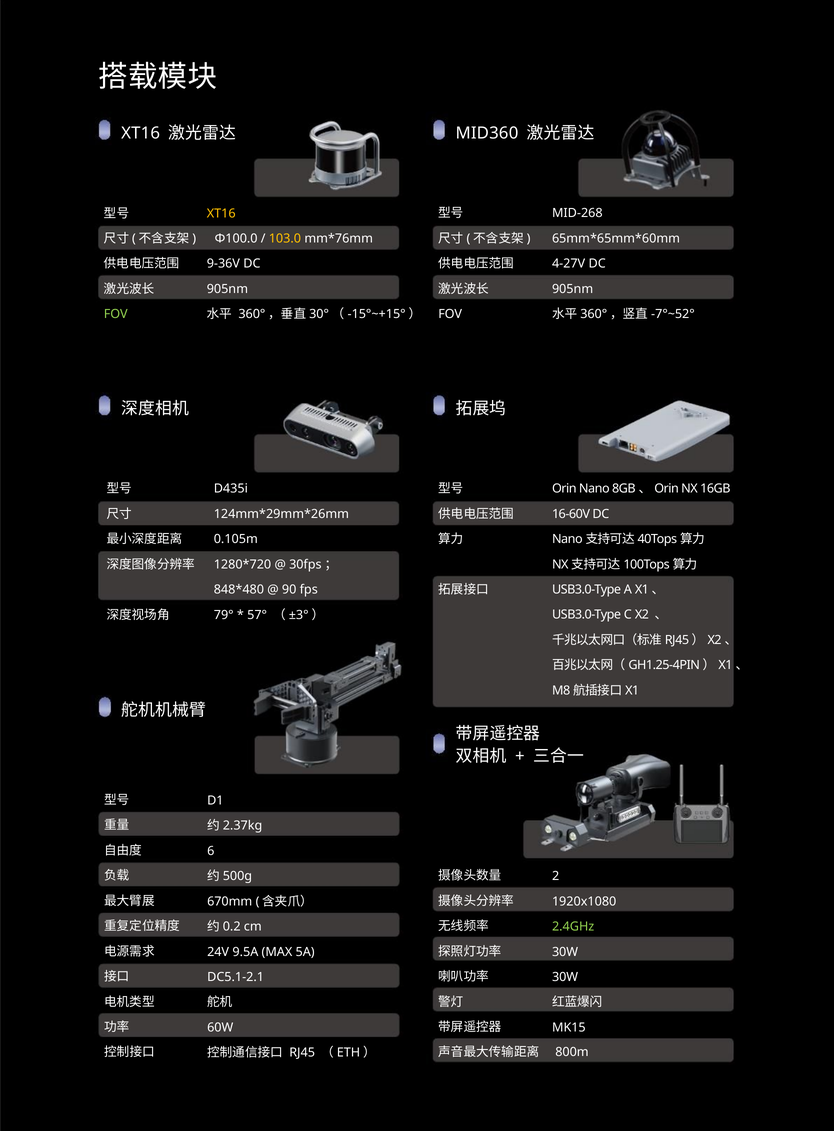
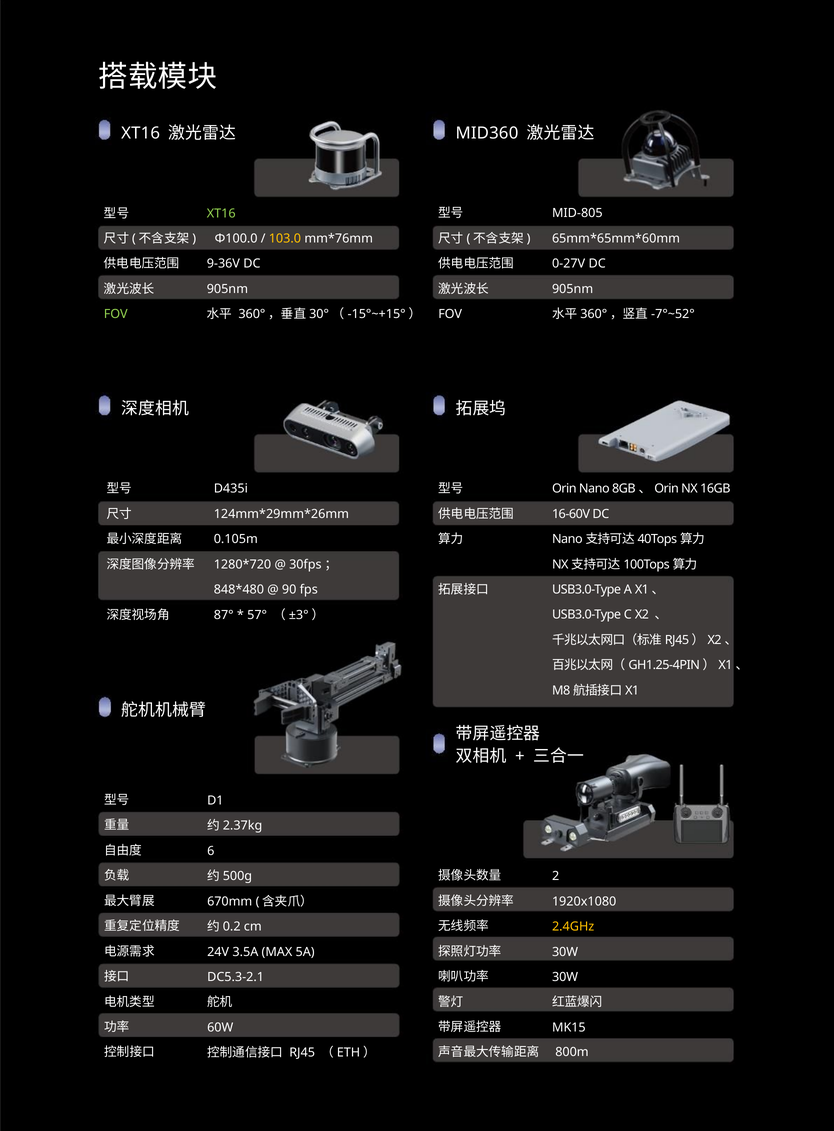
XT16 colour: yellow -> light green (221, 213)
MID-268: MID-268 -> MID-805 (577, 213)
4-27V: 4-27V -> 0-27V (569, 264)
79°: 79° -> 87° (224, 615)
2.4GHz colour: light green -> yellow (573, 927)
9.5A: 9.5A -> 3.5A (245, 952)
DC5.1-2.1: DC5.1-2.1 -> DC5.3-2.1 (236, 977)
